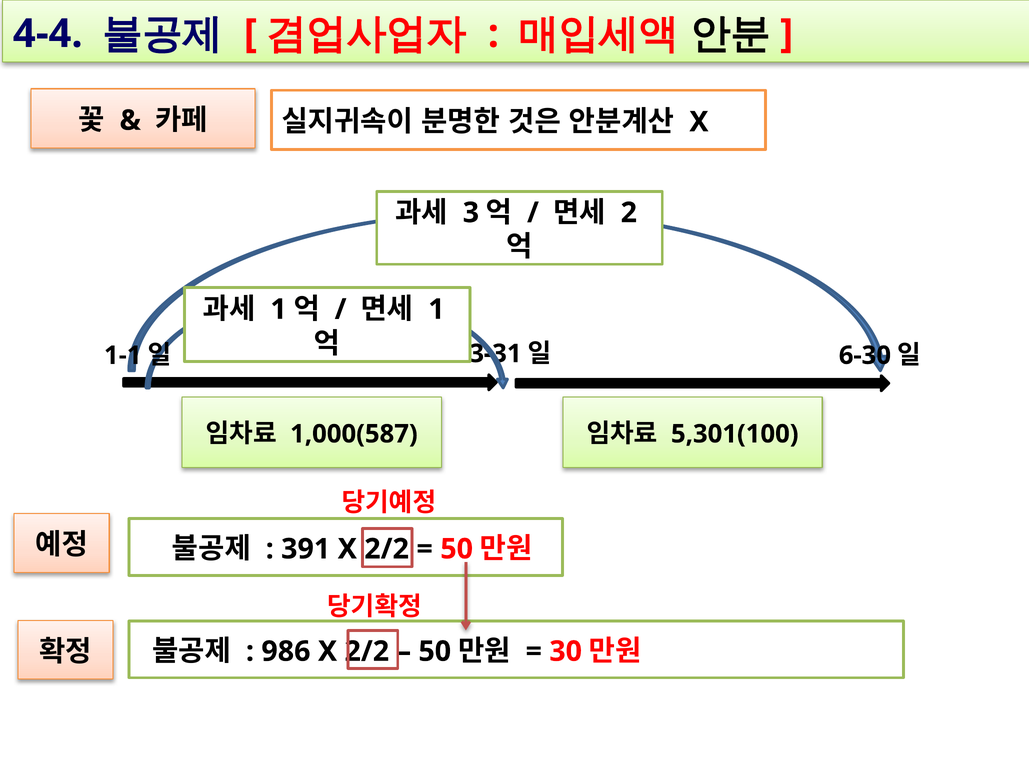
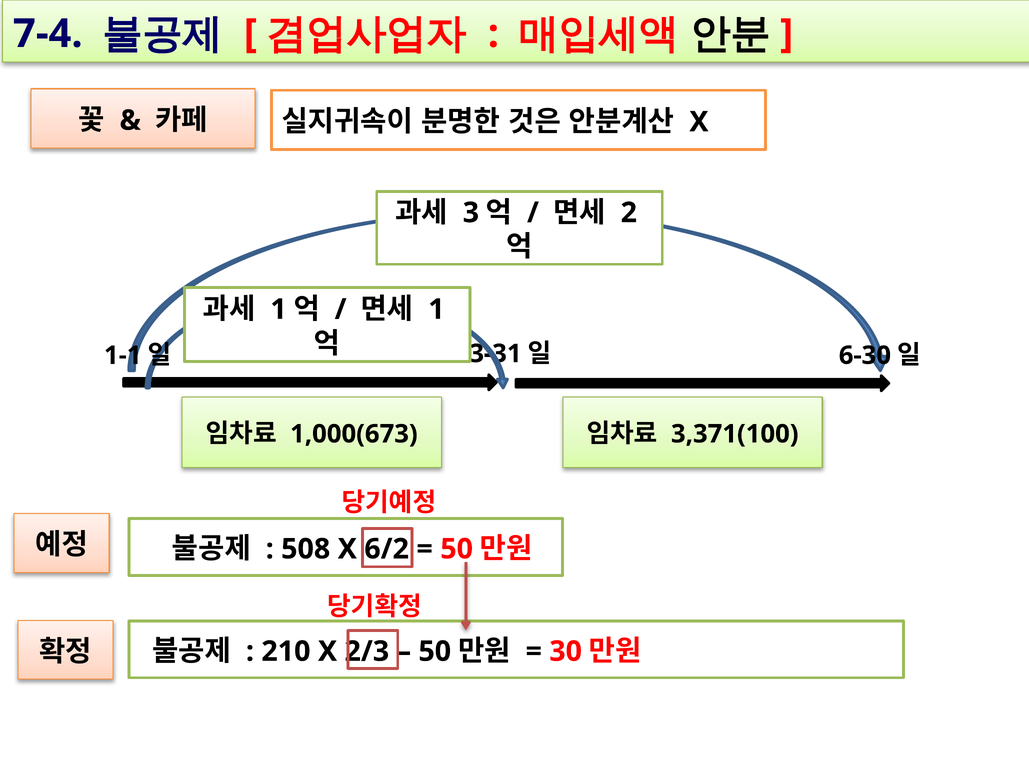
4-4: 4-4 -> 7-4 (48, 34)
1,000(587: 1,000(587 -> 1,000(673 (354, 434)
5,301(100: 5,301(100 -> 3,371(100 (735, 434)
391: 391 -> 508 (306, 549)
2/2: 2/2 -> 6/2 (387, 549)
986: 986 -> 210 (286, 651)
2/2: 2/2 -> 2/3 (367, 651)
